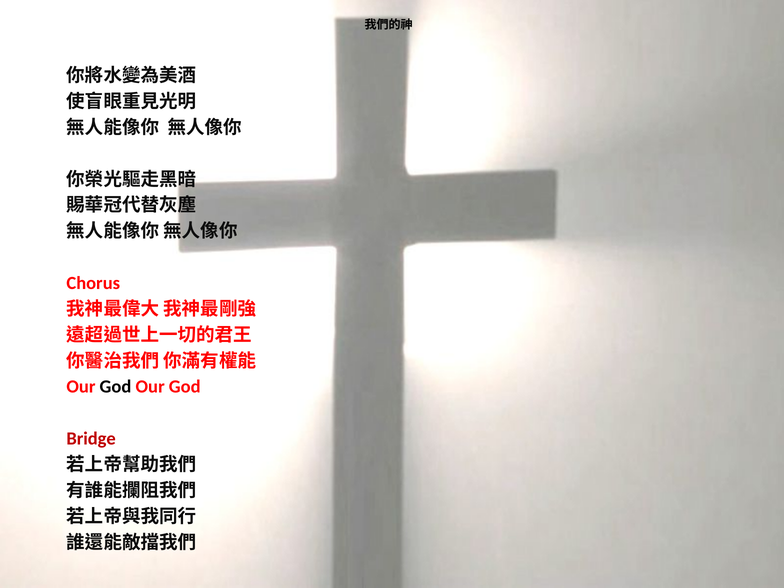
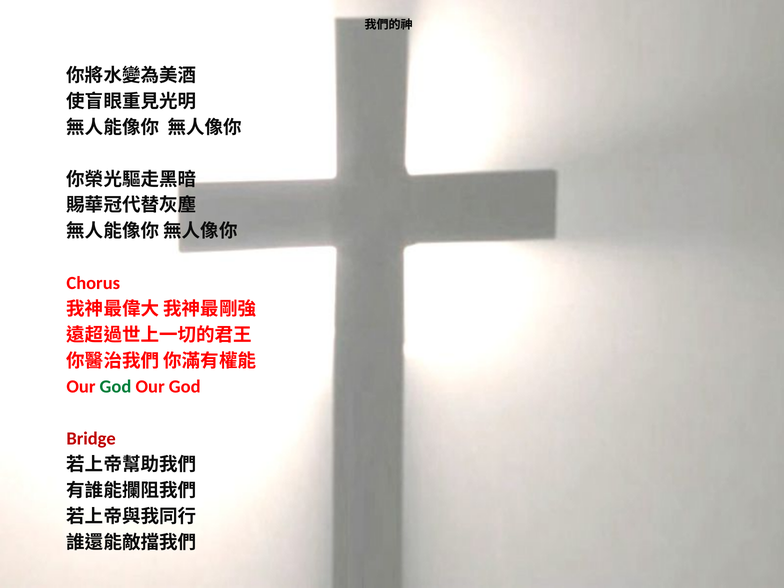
God colour: black -> green (115, 387)
